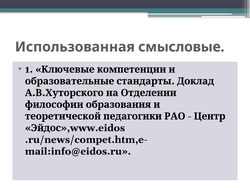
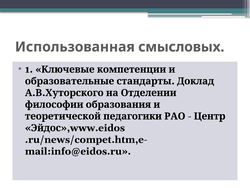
смысловые: смысловые -> смысловых (181, 47)
